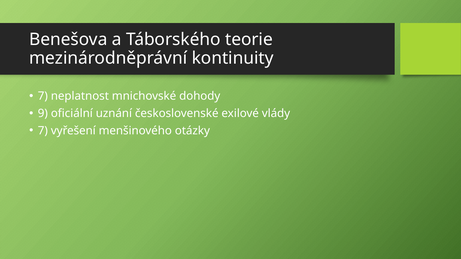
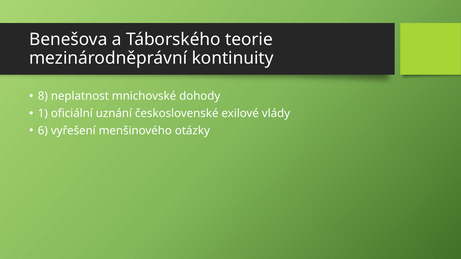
7: 7 -> 8 (43, 96)
9: 9 -> 1 (43, 113)
7: 7 -> 6 (43, 131)
